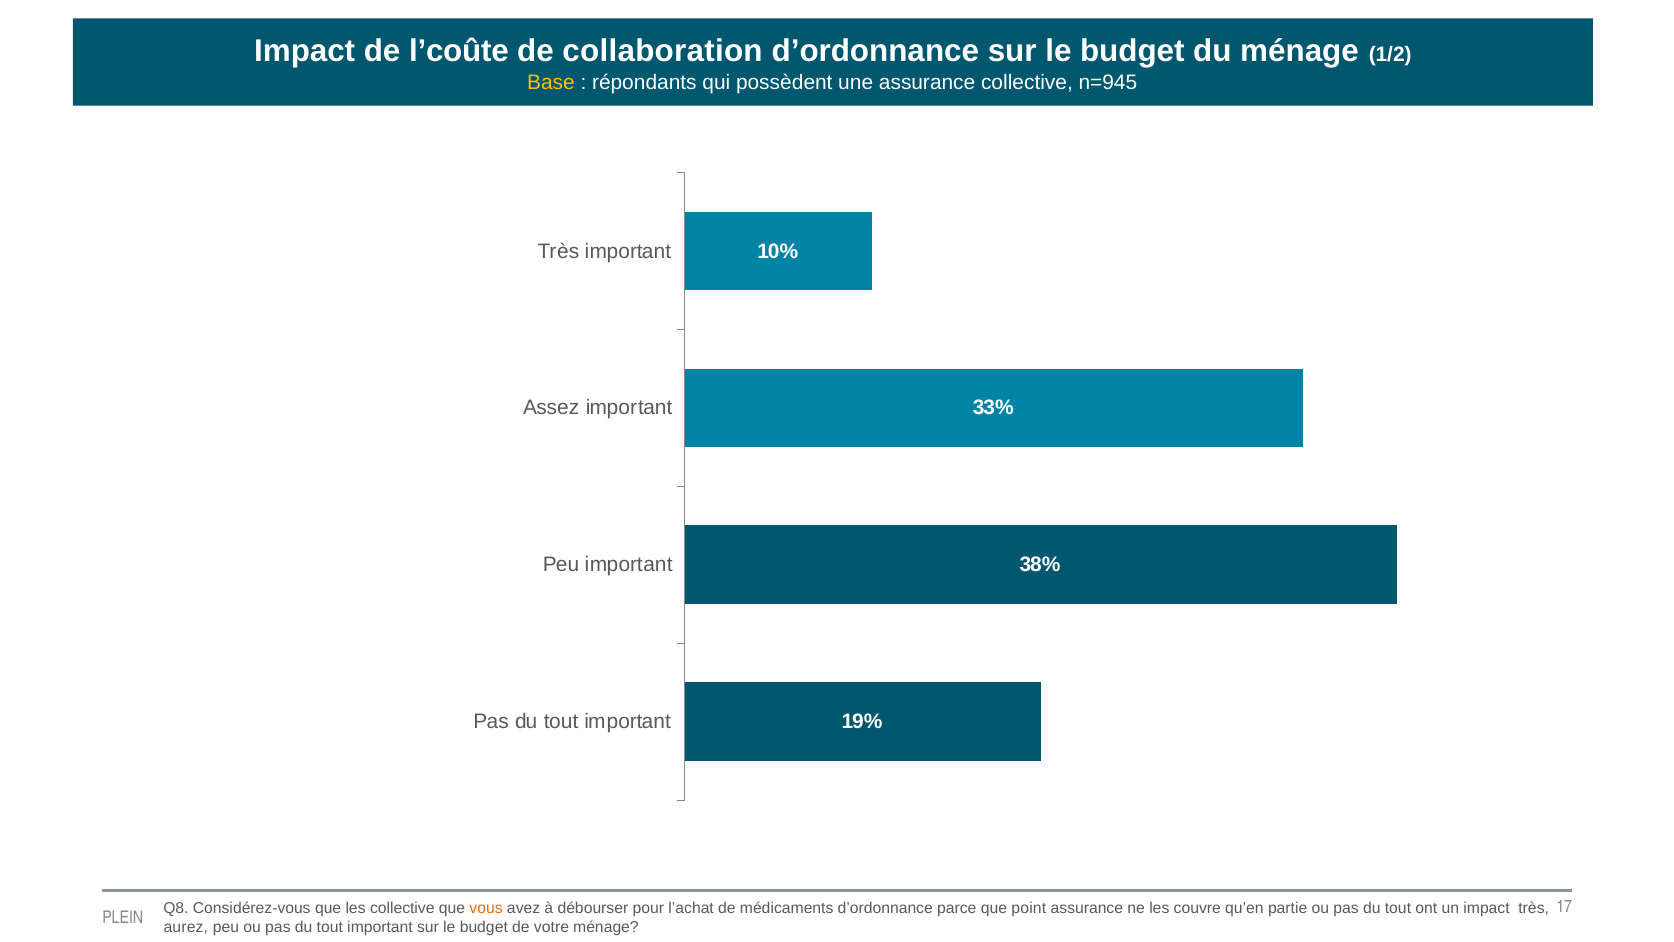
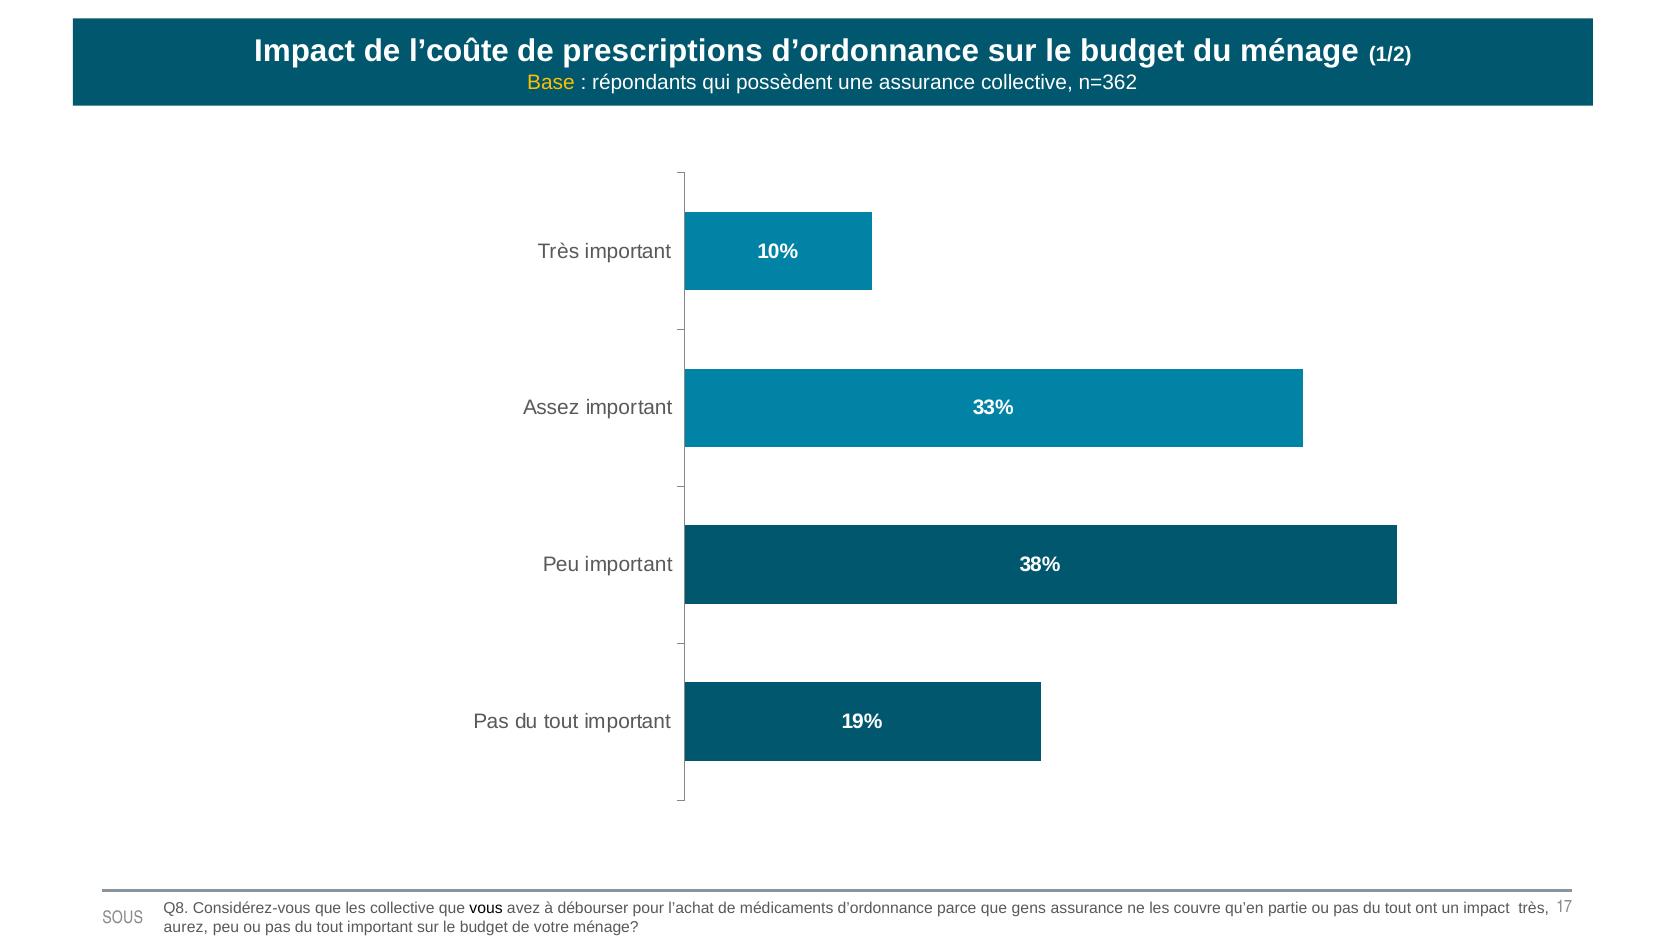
collaboration: collaboration -> prescriptions (663, 52)
n=945: n=945 -> n=362 (1108, 82)
vous colour: orange -> black (486, 908)
point: point -> gens (1029, 908)
PLEIN: PLEIN -> SOUS (123, 917)
